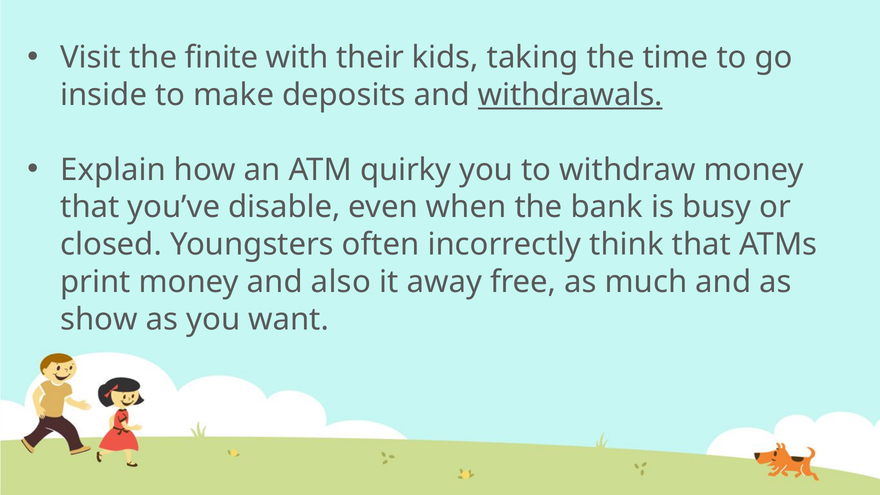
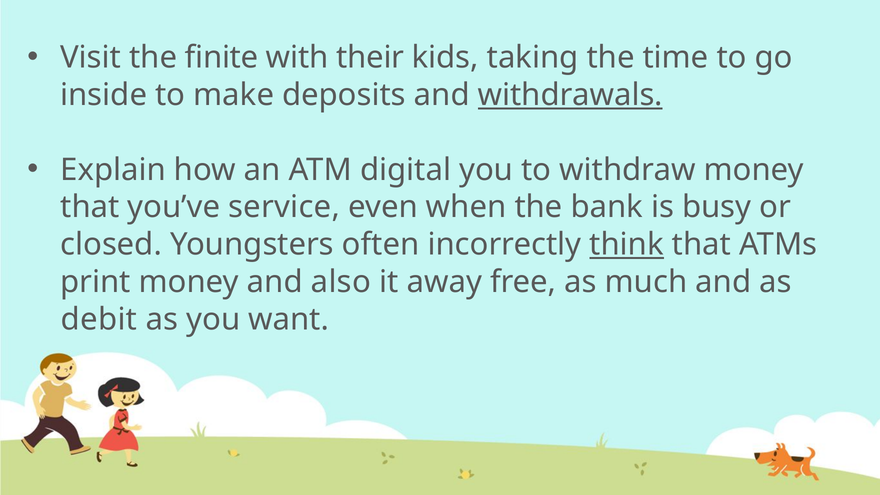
quirky: quirky -> digital (406, 170)
disable: disable -> service (284, 207)
think underline: none -> present (627, 245)
show: show -> debit (99, 319)
